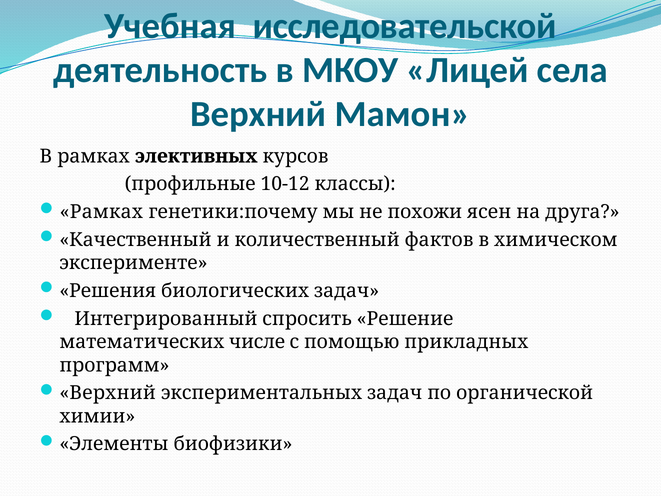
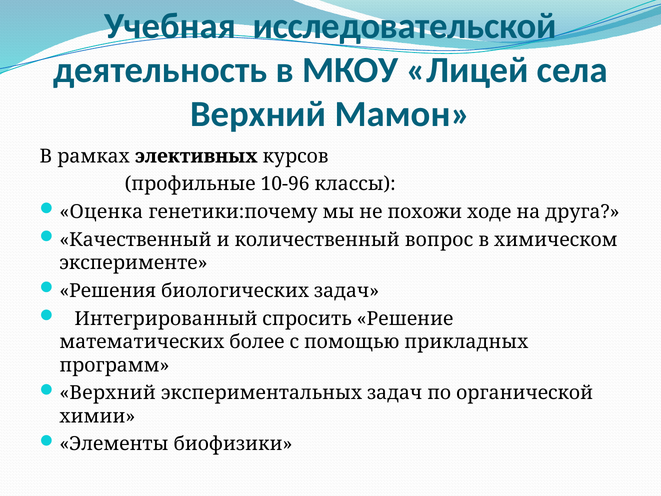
10-12: 10-12 -> 10-96 (285, 184)
Рамках: Рамках -> Оценка (101, 212)
ясен: ясен -> ходе (489, 212)
фактов: фактов -> вопрос (439, 240)
числе: числе -> более (257, 342)
